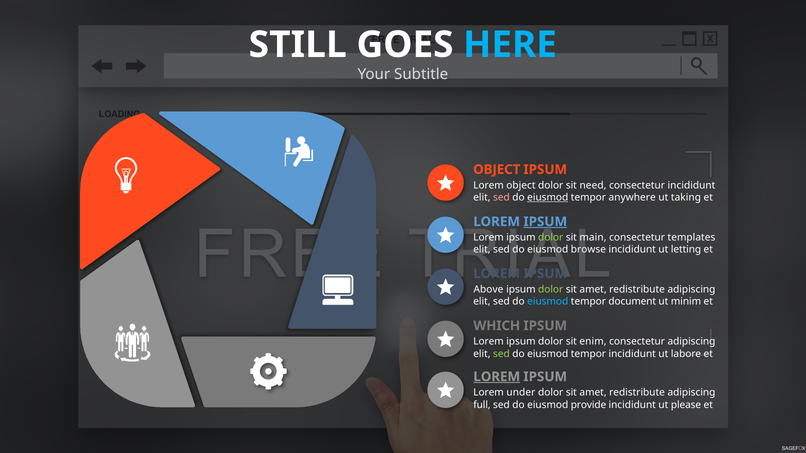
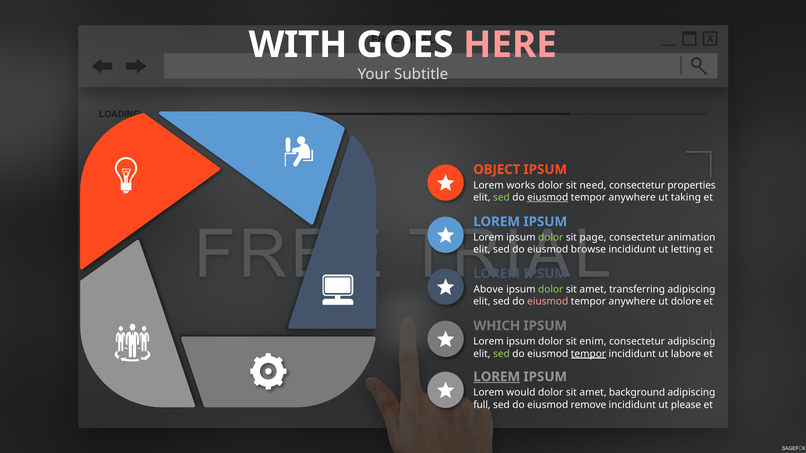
STILL: STILL -> WITH (298, 45)
HERE colour: light blue -> pink (510, 45)
Lorem object: object -> works (521, 186)
consectetur incididunt: incididunt -> properties (692, 186)
sed colour: pink -> light green (501, 198)
IPSUM underline: present -> none (545, 222)
main: main -> page (593, 238)
templates: templates -> animation (692, 238)
redistribute: redistribute -> transferring (637, 290)
eiusmod colour: light blue -> pink (548, 302)
document: document -> anywhere (632, 302)
minim: minim -> dolore (686, 302)
tempor underline: none -> present (588, 354)
under: under -> would (521, 393)
redistribute: redistribute -> background (637, 393)
provide: provide -> remove (588, 405)
